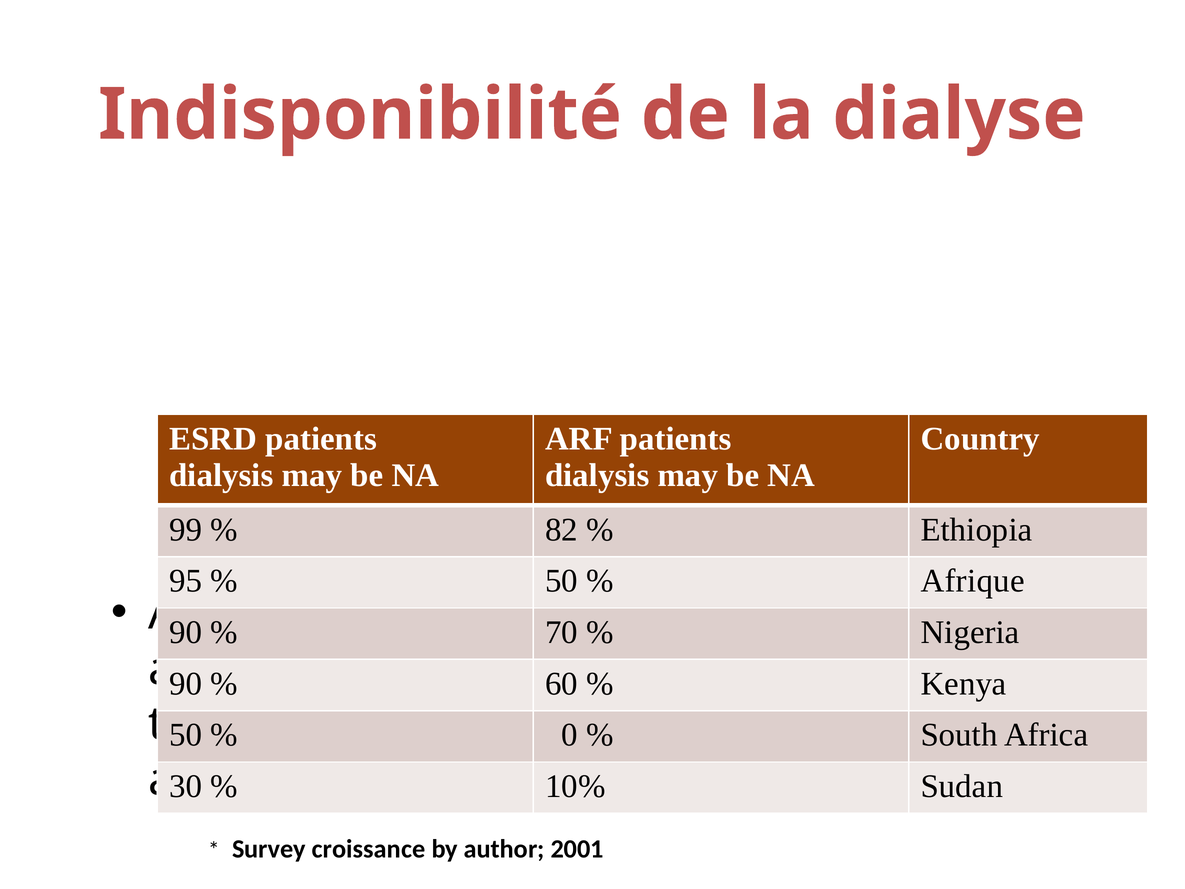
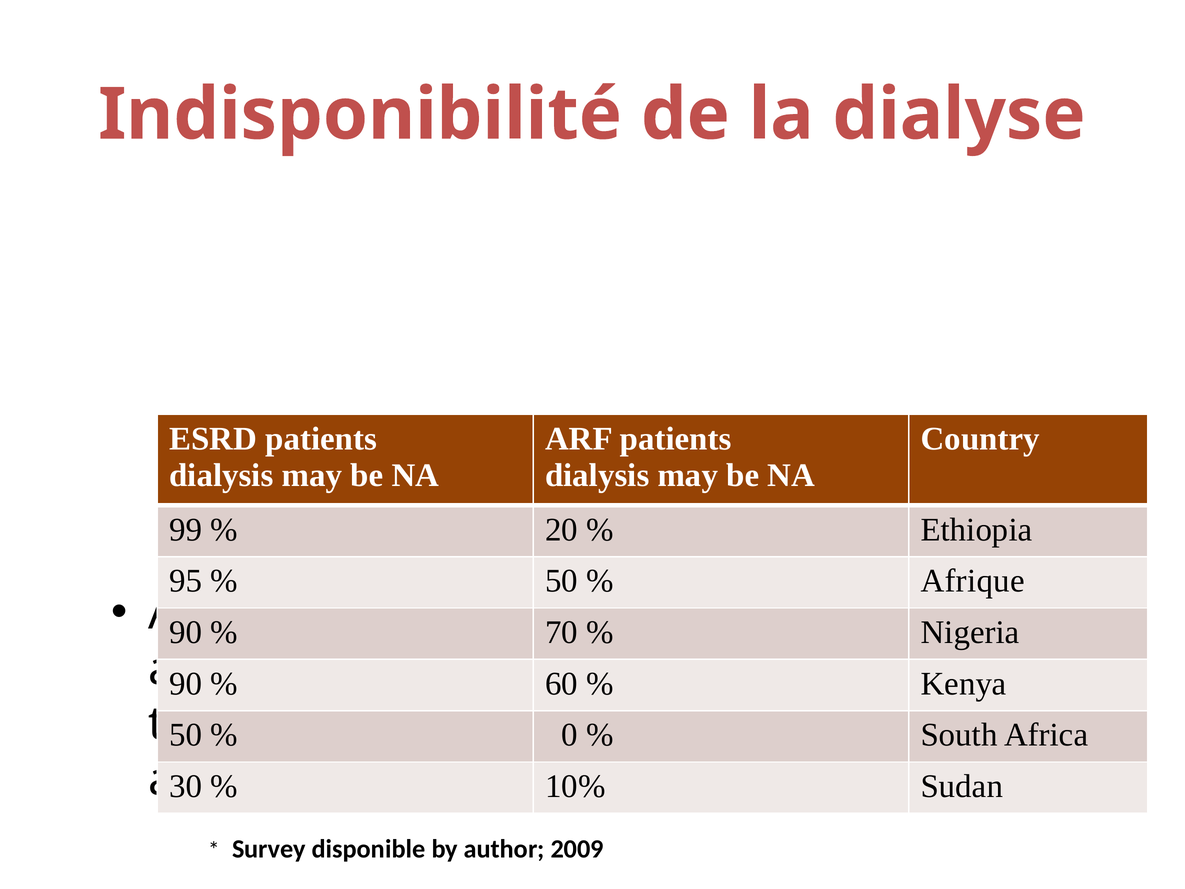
82: 82 -> 20 (561, 530)
croissance: croissance -> disponible (369, 849)
2001: 2001 -> 2009 (577, 849)
